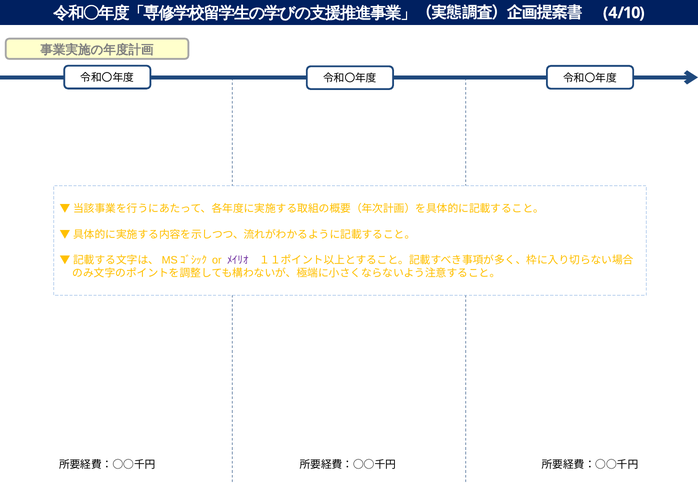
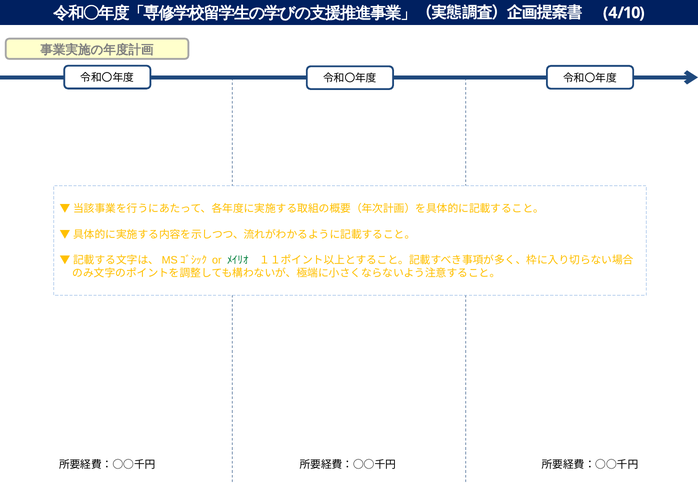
ﾒｲﾘｵ colour: purple -> green (238, 261)
